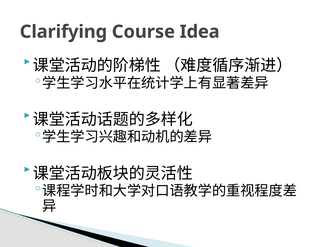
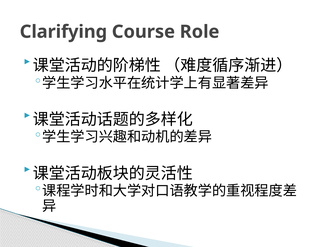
Idea: Idea -> Role (200, 32)
